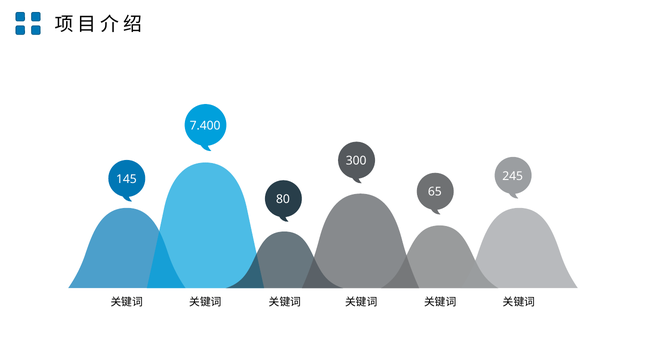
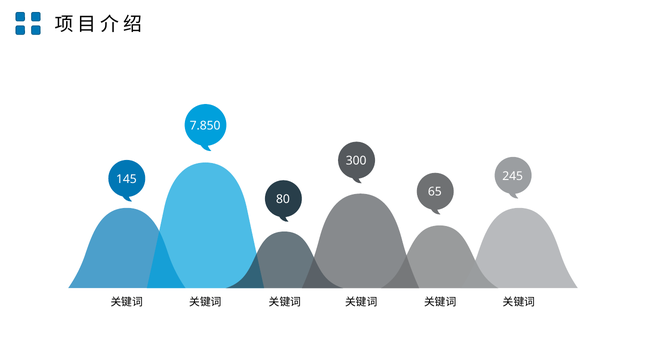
7.400: 7.400 -> 7.850 (205, 126)
